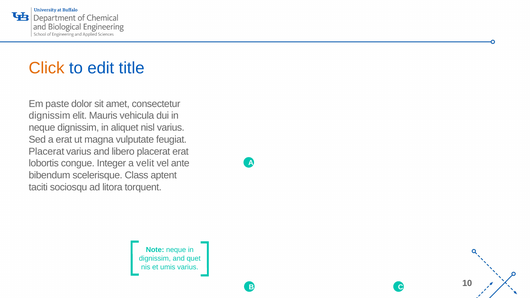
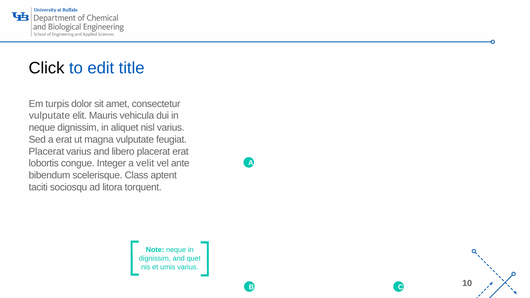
Click colour: orange -> black (47, 68)
paste: paste -> turpis (57, 104)
dignissim: dignissim -> vulputate (49, 116)
